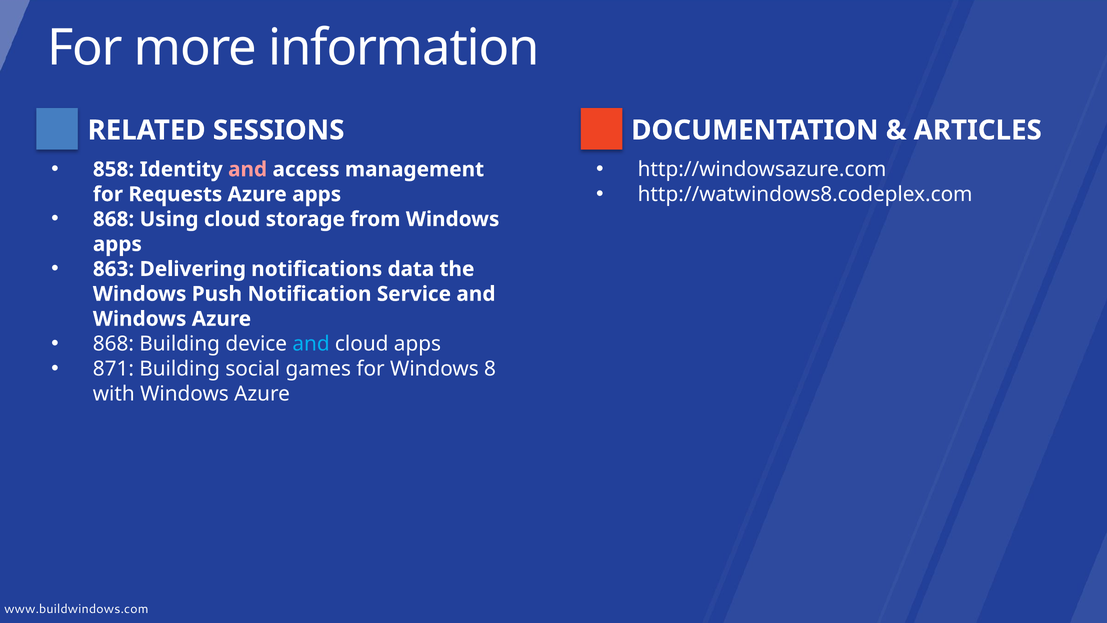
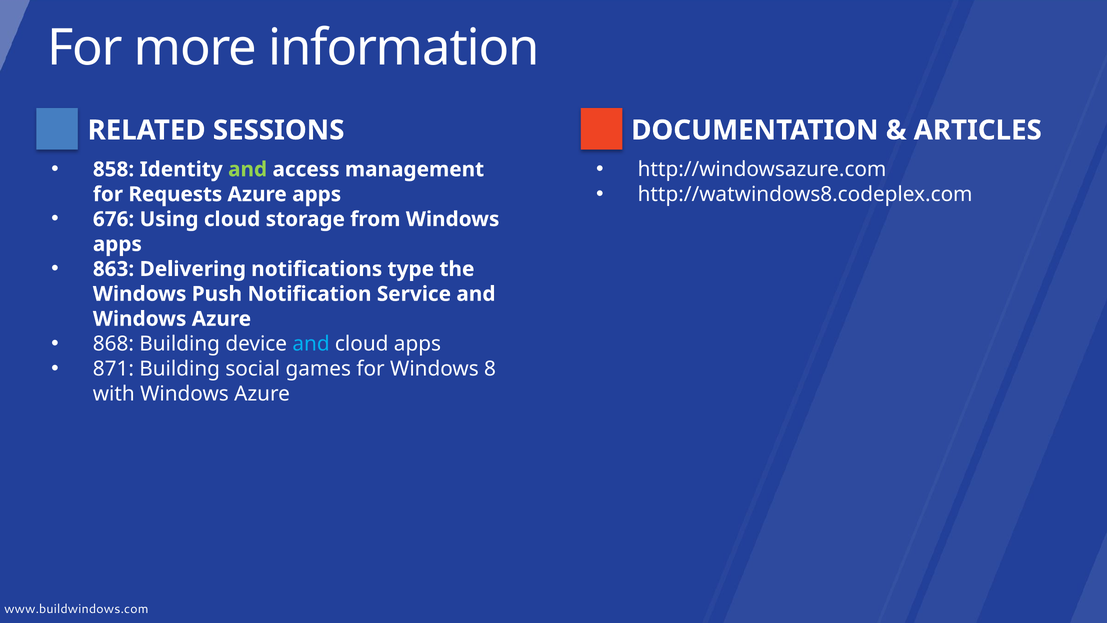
and colour: pink -> light green (248, 169)
868: 868 -> 676 (114, 219)
data: data -> type (411, 269)
